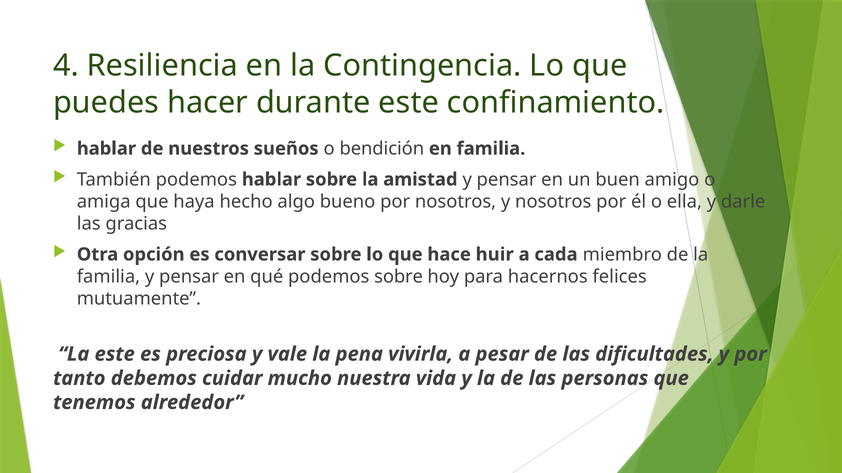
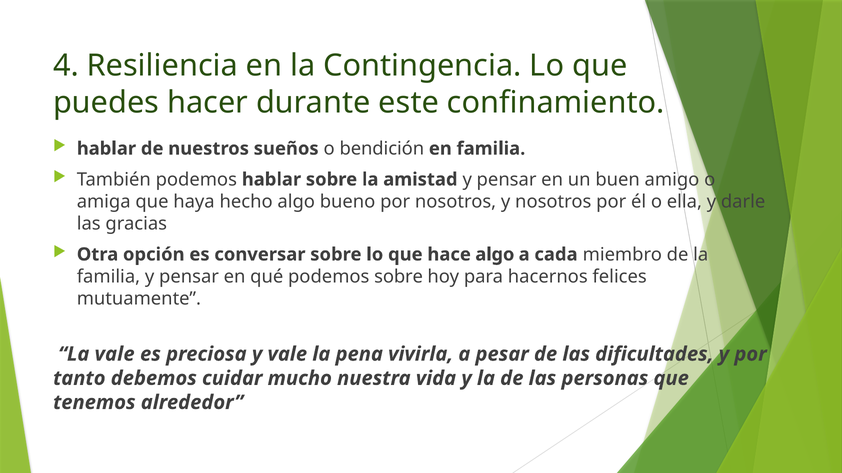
hace huir: huir -> algo (495, 255)
La este: este -> vale (115, 355)
